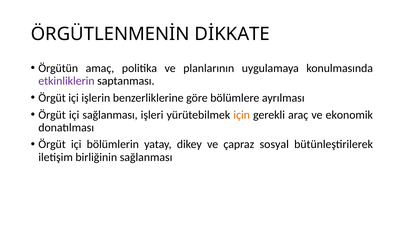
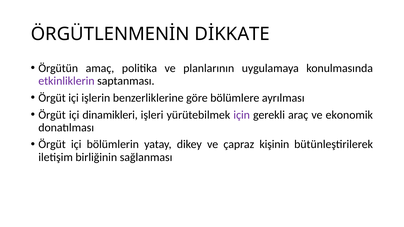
içi sağlanması: sağlanması -> dinamikleri (110, 115)
için colour: orange -> purple (242, 115)
sosyal: sosyal -> kişinin (274, 145)
